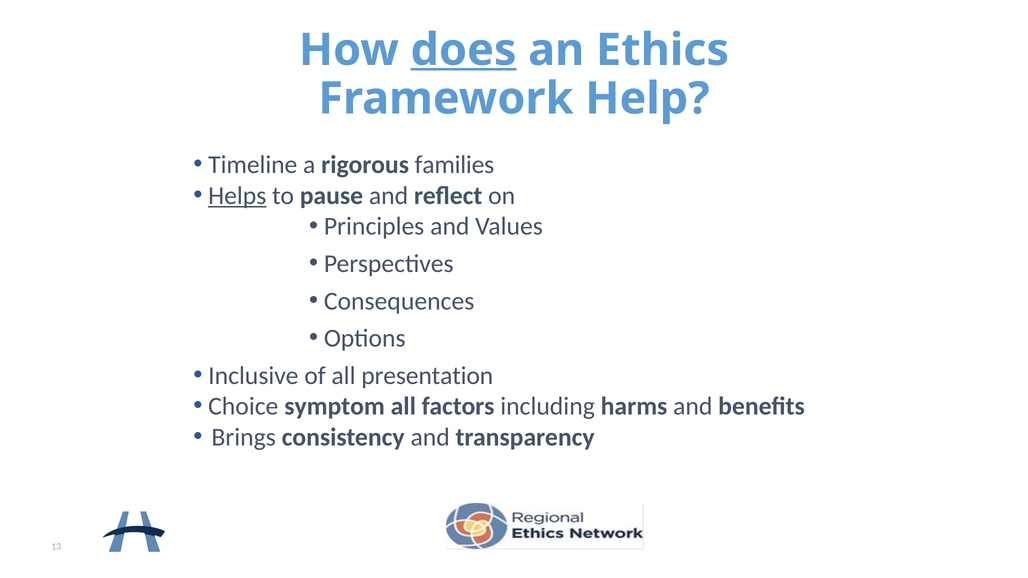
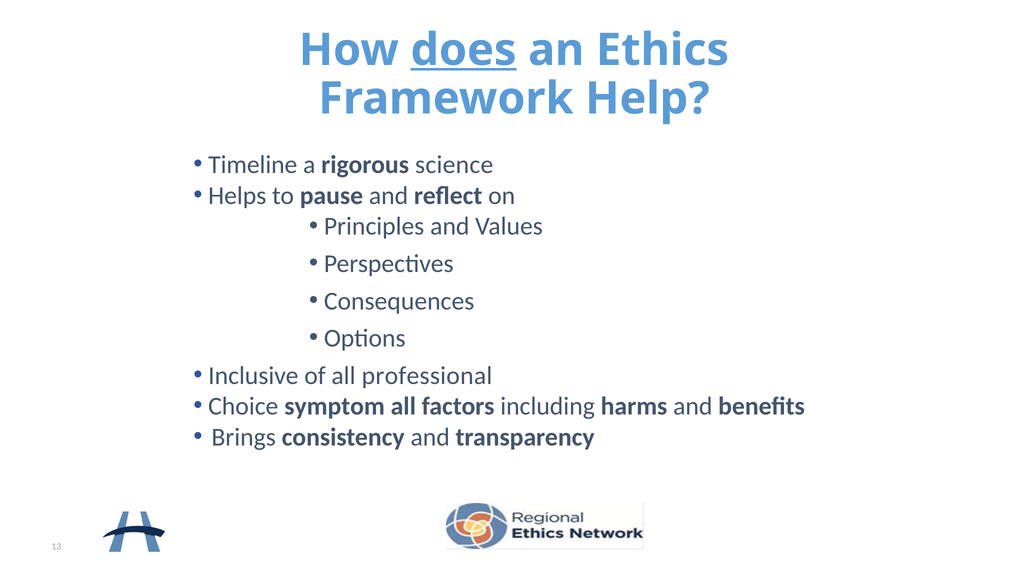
families: families -> science (454, 165)
Helps underline: present -> none (237, 196)
presentation: presentation -> professional (427, 376)
